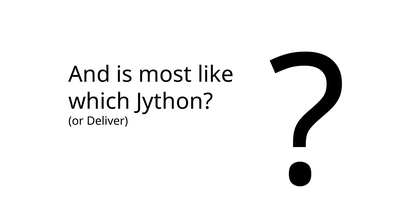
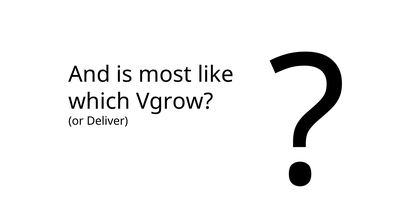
Jython: Jython -> Vgrow (175, 101)
